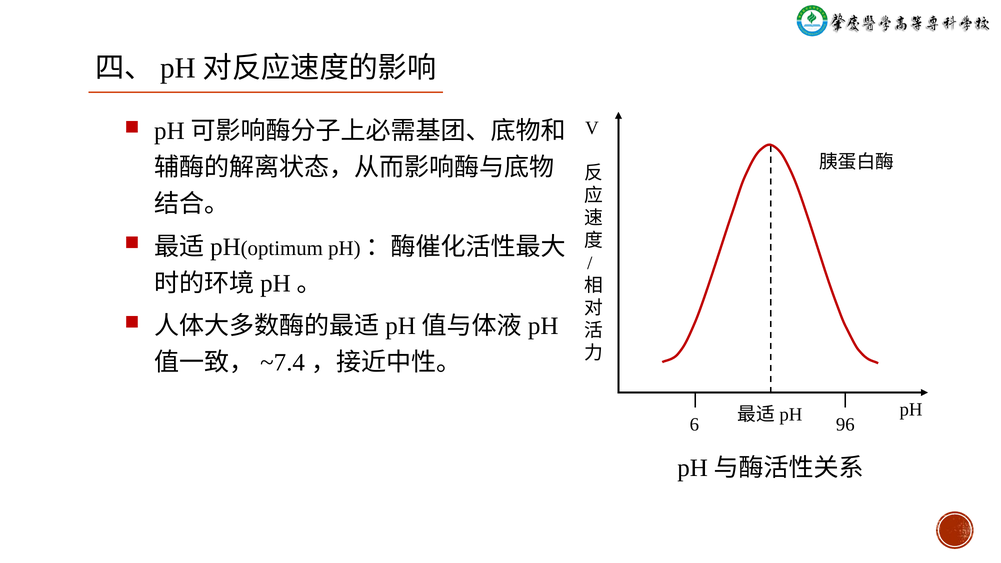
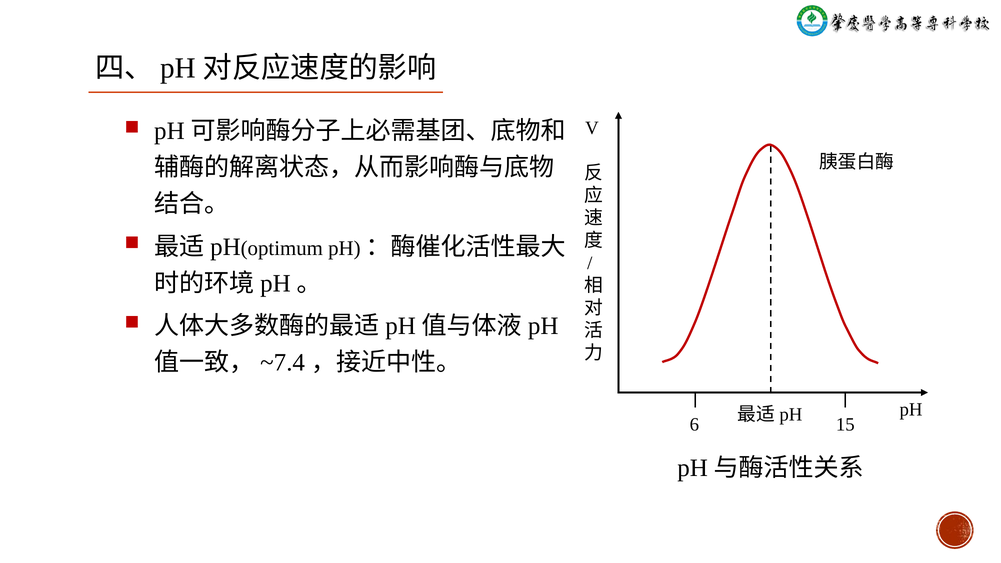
96: 96 -> 15 (845, 425)
